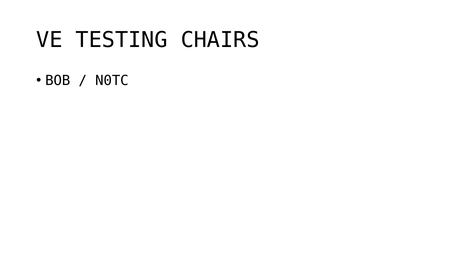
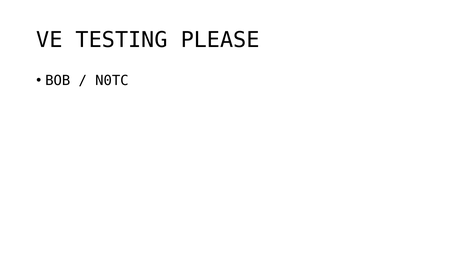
CHAIRS: CHAIRS -> PLEASE (220, 40)
